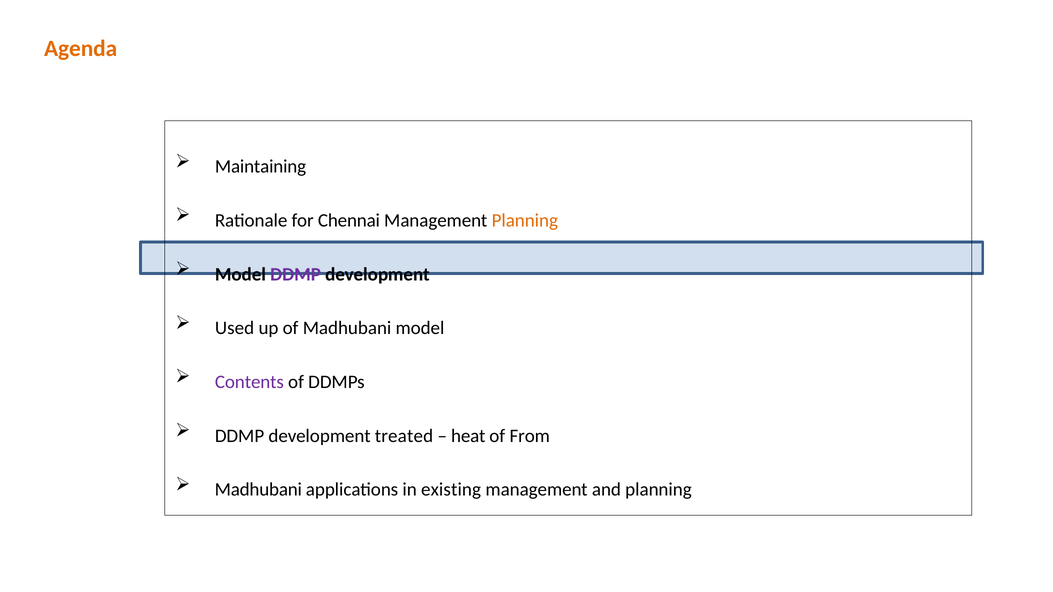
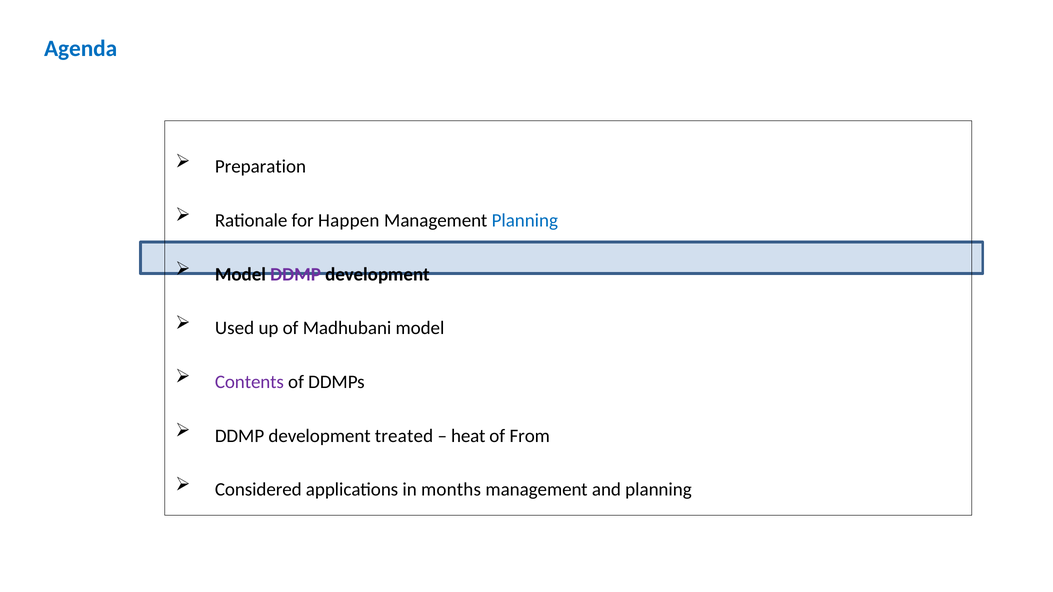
Agenda colour: orange -> blue (81, 49)
Maintaining: Maintaining -> Preparation (260, 167)
Chennai: Chennai -> Happen (349, 221)
Planning colour: orange -> blue (525, 221)
Madhubani: Madhubani -> Considered (258, 490)
existing: existing -> months (451, 490)
